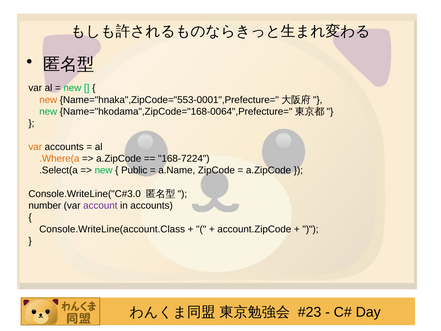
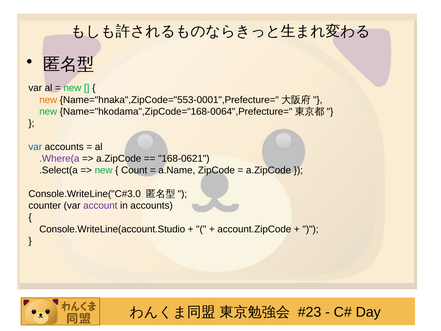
var colour: orange -> blue (35, 147)
.Where(a colour: orange -> purple (59, 158)
168-7224: 168-7224 -> 168-0621 (184, 158)
Public: Public -> Count (134, 170)
number: number -> counter (45, 205)
Console.WriteLine(account.Class: Console.WriteLine(account.Class -> Console.WriteLine(account.Studio (112, 229)
